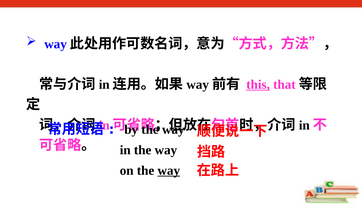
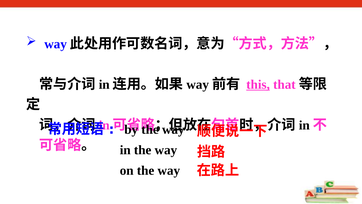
way underline: present -> none (169, 170)
